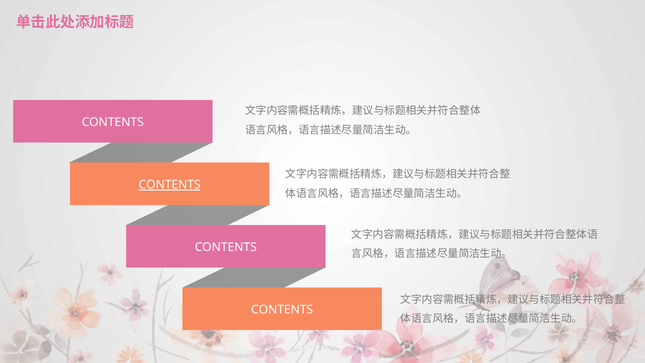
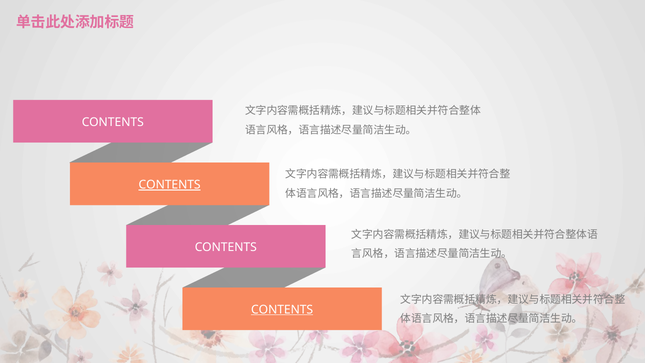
CONTENTS underline: none -> present (282, 310)
